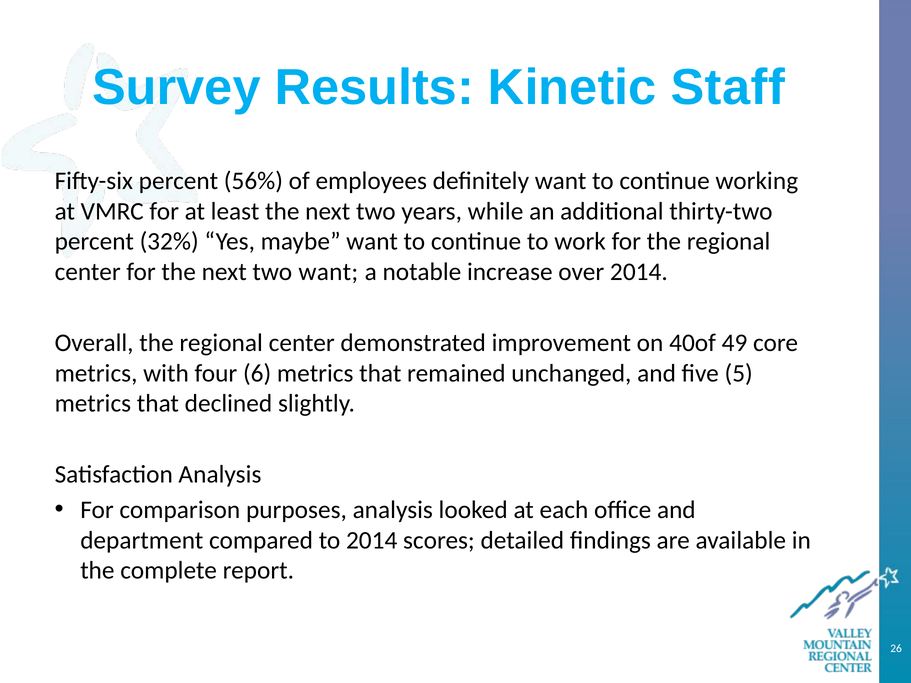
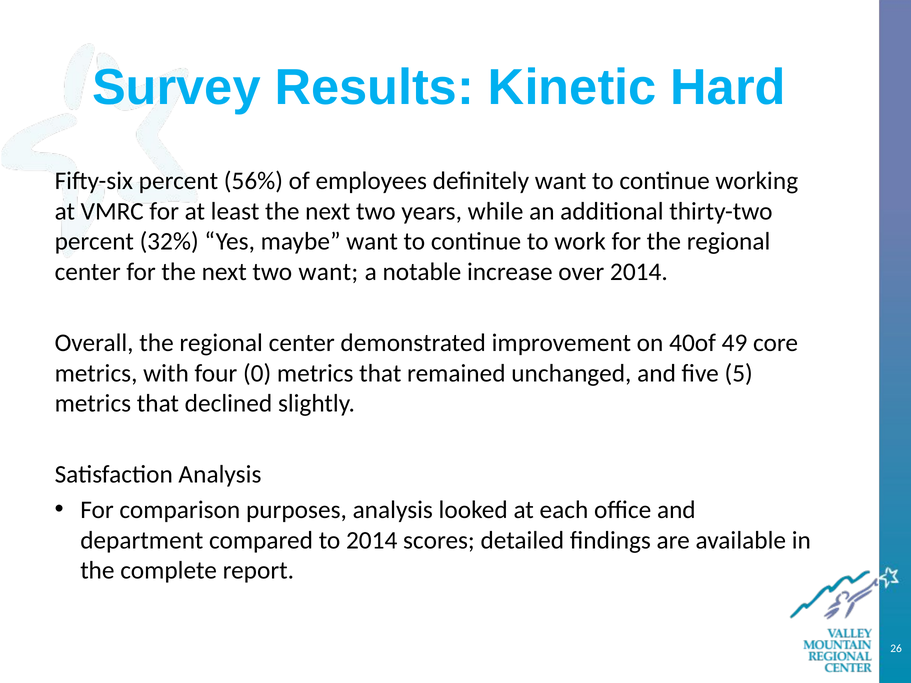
Staff: Staff -> Hard (728, 88)
6: 6 -> 0 (257, 373)
